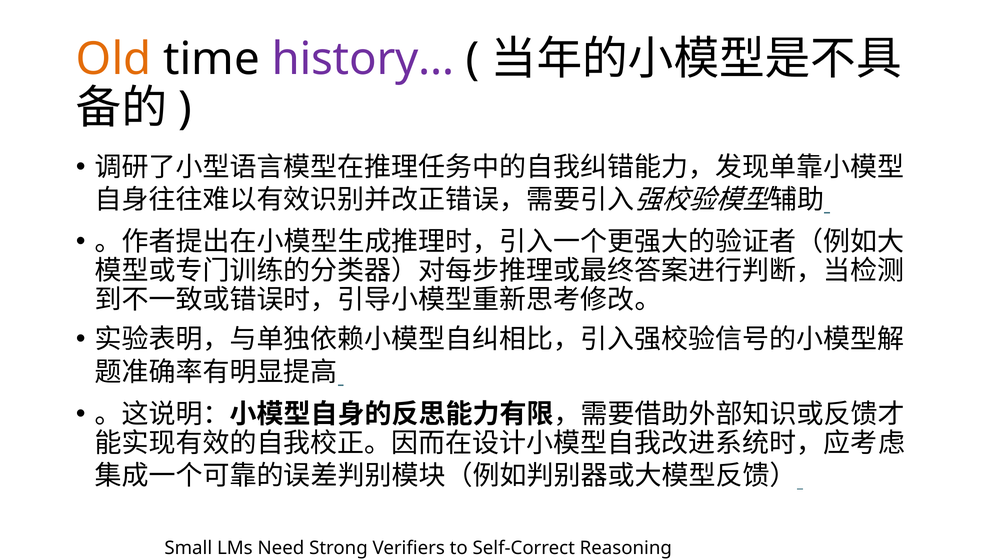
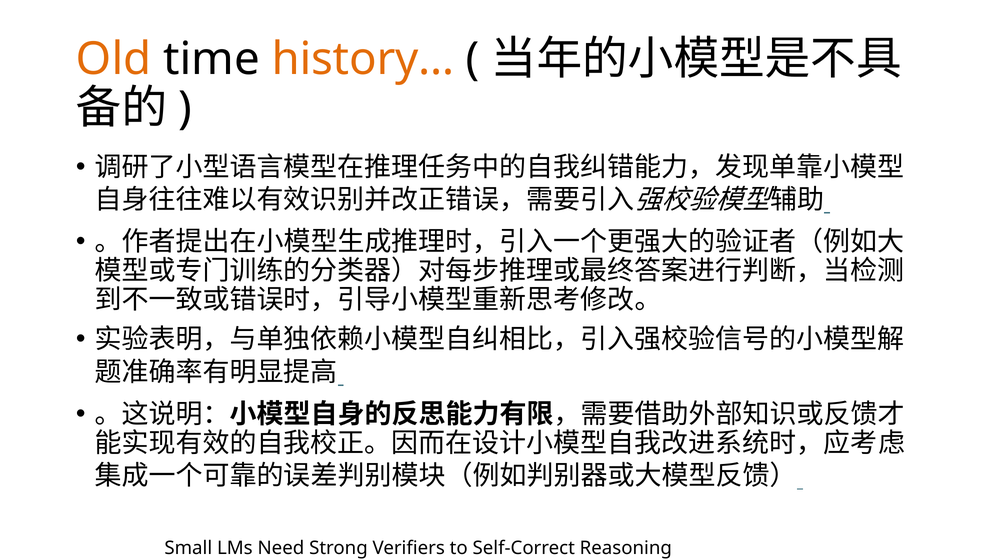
history… colour: purple -> orange (363, 59)
